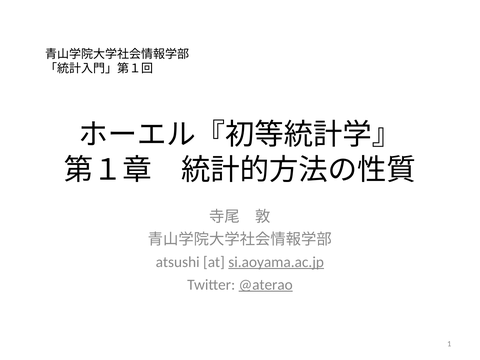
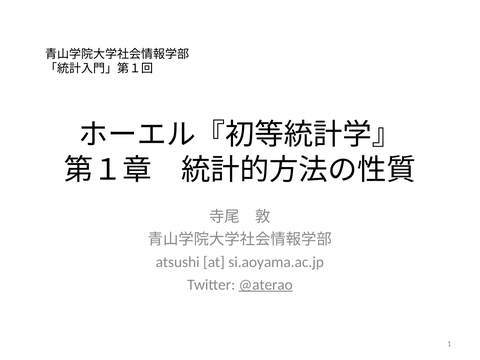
si.aoyama.ac.jp underline: present -> none (276, 262)
